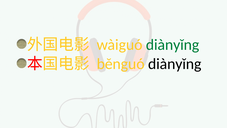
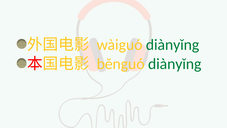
diànyǐng colour: black -> green (175, 64)
